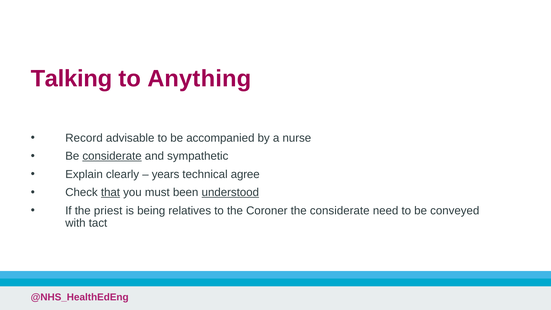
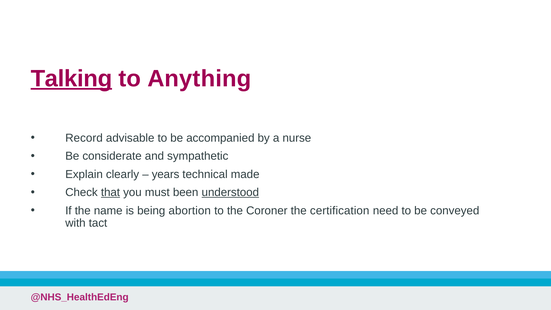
Talking underline: none -> present (71, 79)
considerate underline: present -> none (112, 156)
agree: agree -> made (245, 174)
priest: priest -> name (108, 211)
relatives: relatives -> abortion (190, 211)
the considerate: considerate -> certification (340, 211)
